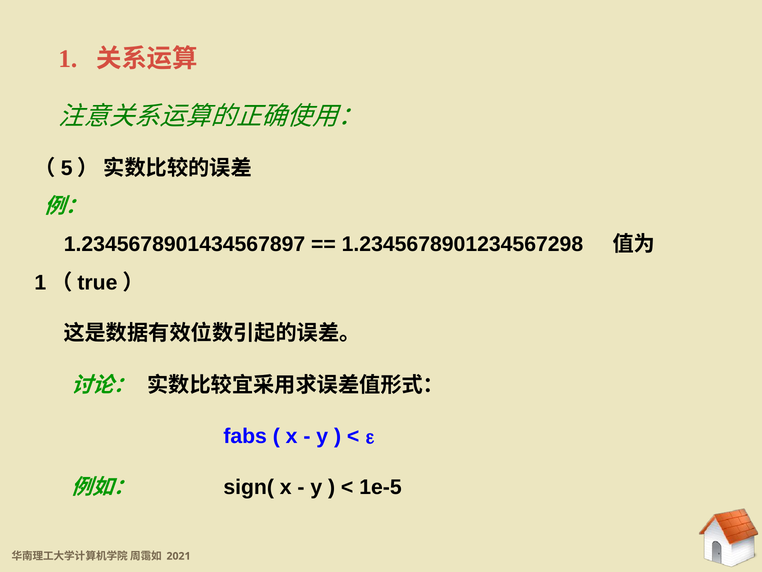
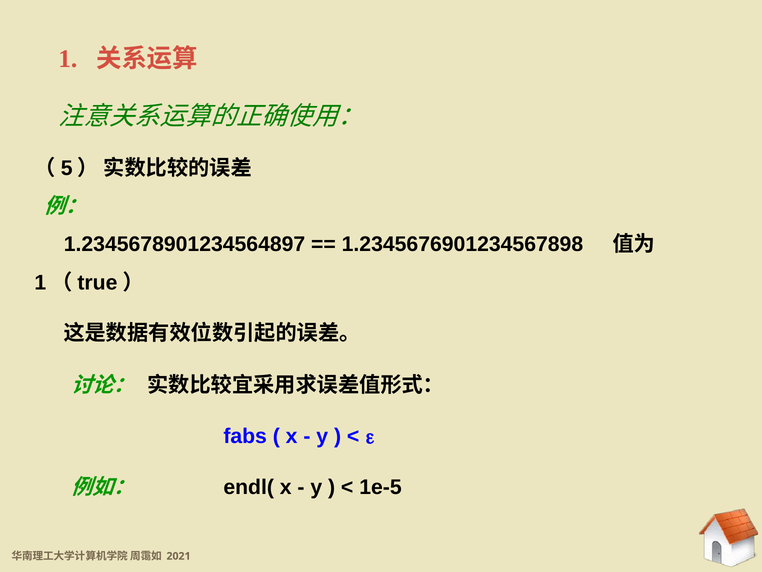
1.2345678901434567897: 1.2345678901434567897 -> 1.2345678901234564897 (185, 244)
1.2345678901234567298: 1.2345678901234567298 -> 1.2345676901234567898 (462, 244)
sign(: sign( -> endl( (249, 487)
